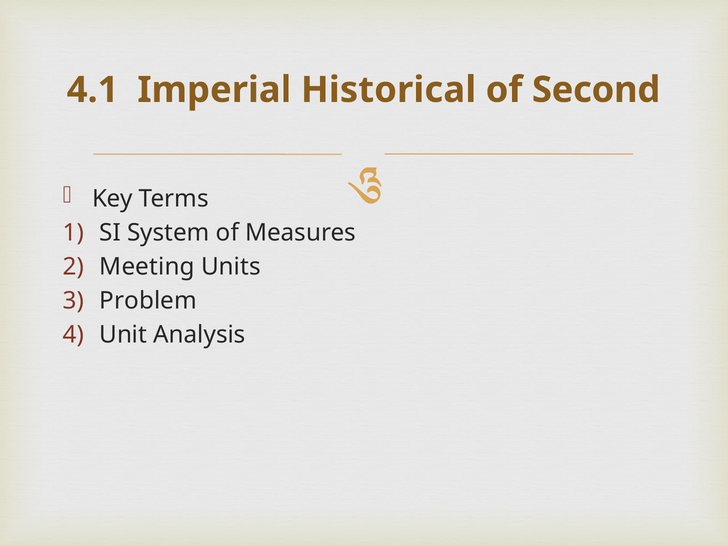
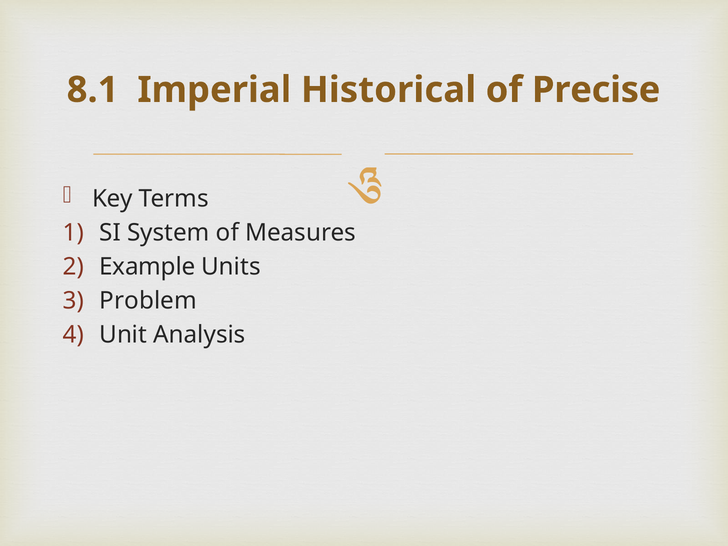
4.1: 4.1 -> 8.1 (93, 90)
Second: Second -> Precise (596, 90)
Meeting: Meeting -> Example (147, 267)
